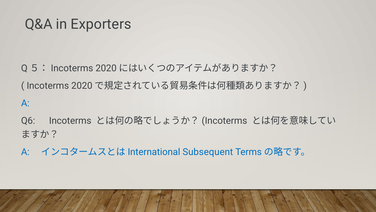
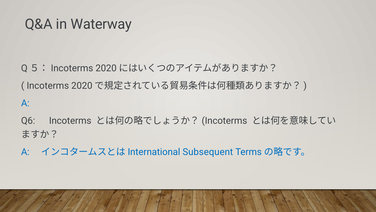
Exporters: Exporters -> Waterway (101, 24)
